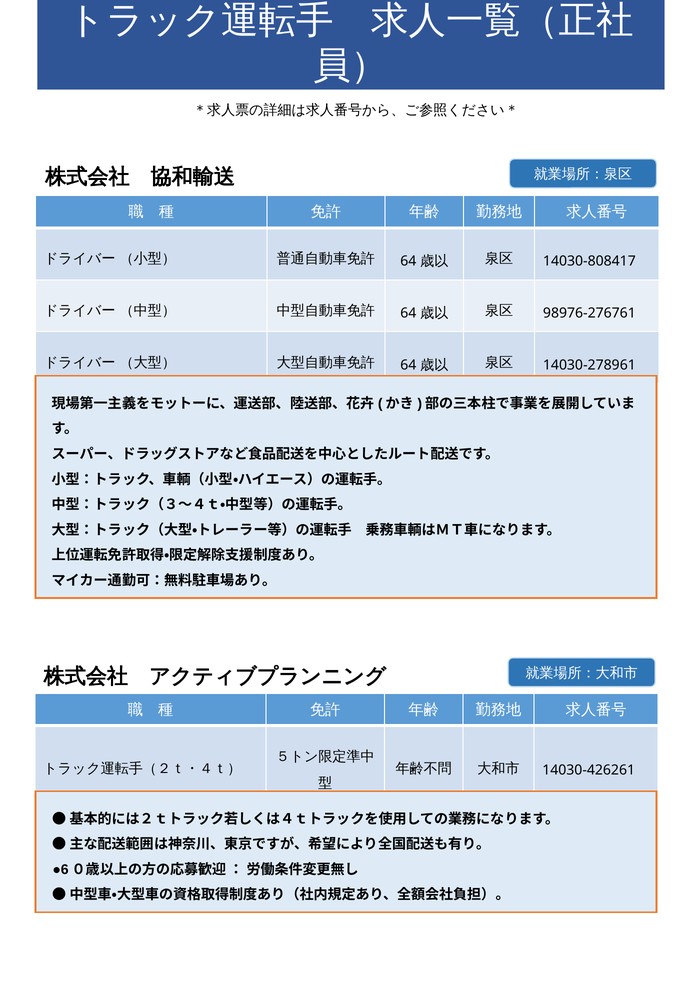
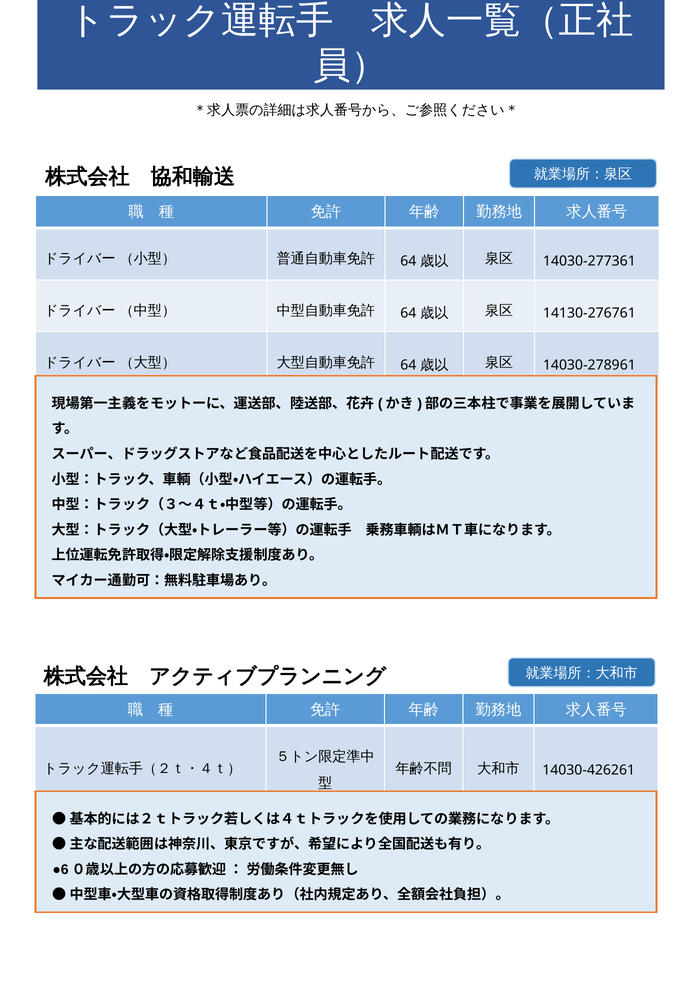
14030-808417: 14030-808417 -> 14030-277361 (589, 261)
98976-276761: 98976-276761 -> 14130-276761 (589, 313)
